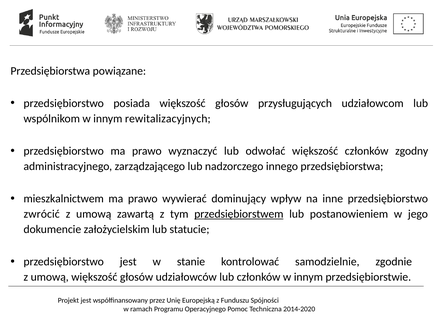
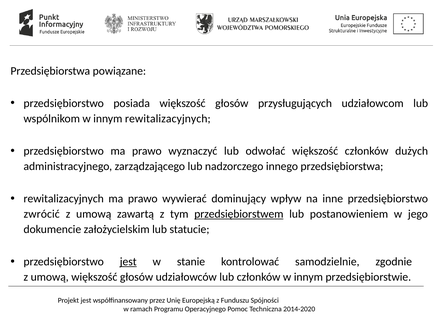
zgodny: zgodny -> dużych (412, 151)
mieszkalnictwem: mieszkalnictwem -> rewitalizacyjnych (64, 198)
jest underline: none -> present (128, 261)
